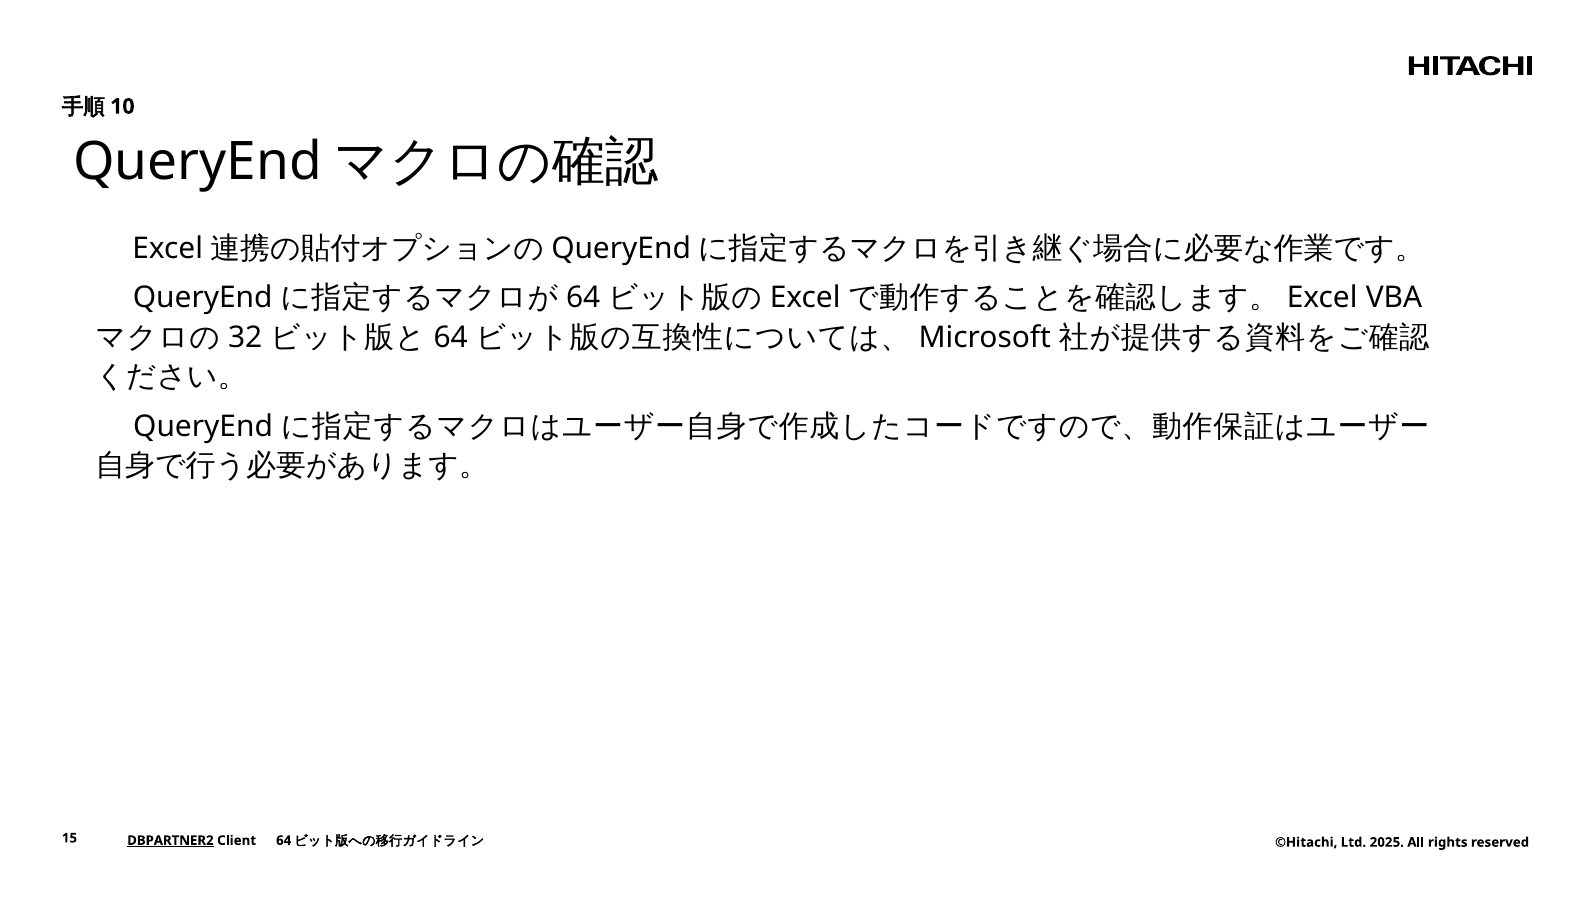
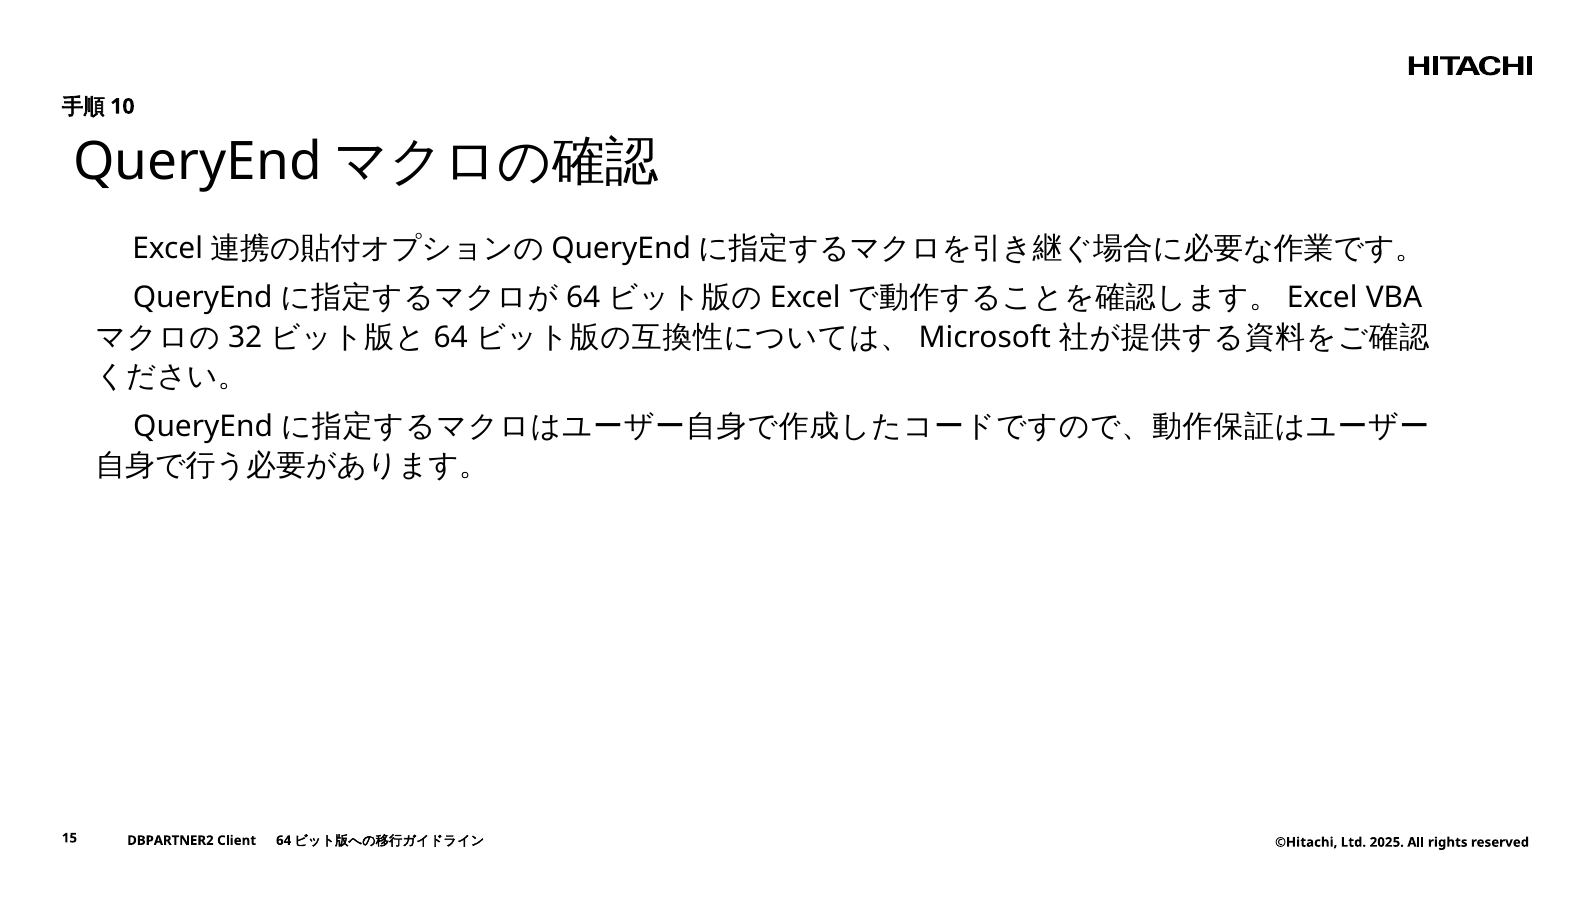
DBPARTNER2 underline: present -> none (170, 841)
